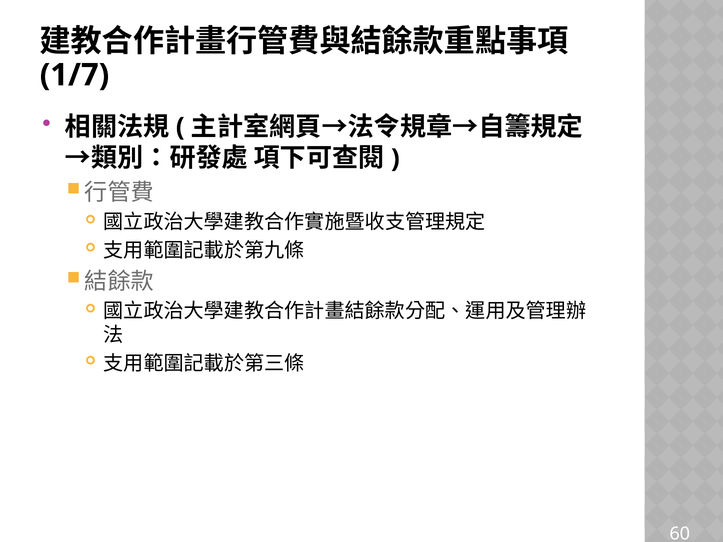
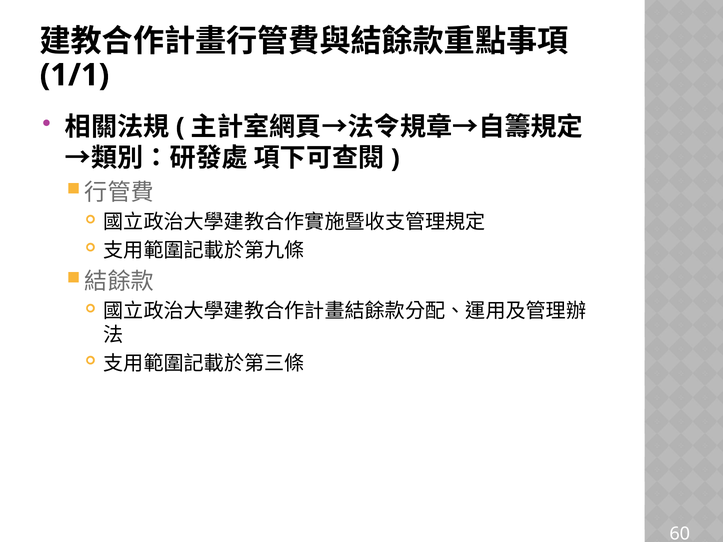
1/7: 1/7 -> 1/1 (75, 75)
